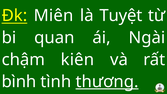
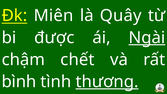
Tuyệt: Tuyệt -> Quây (121, 16)
quan: quan -> được (54, 38)
Ngài underline: none -> present (147, 38)
kiên: kiên -> chết (77, 60)
